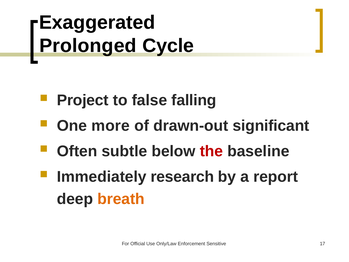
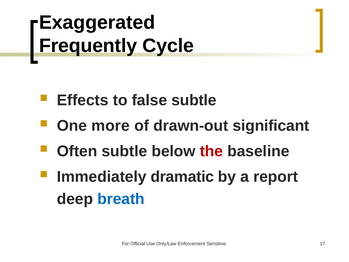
Prolonged: Prolonged -> Frequently (88, 46)
Project: Project -> Effects (83, 100)
false falling: falling -> subtle (194, 100)
research: research -> dramatic (182, 177)
breath colour: orange -> blue (121, 199)
